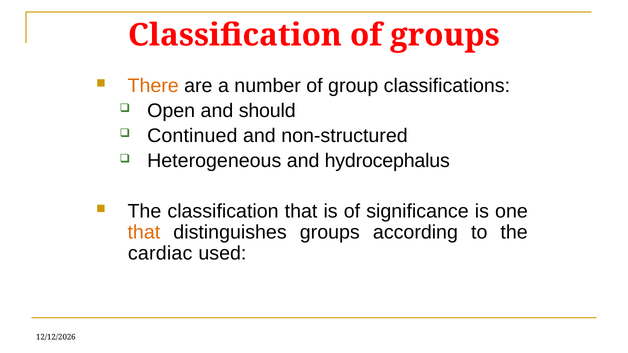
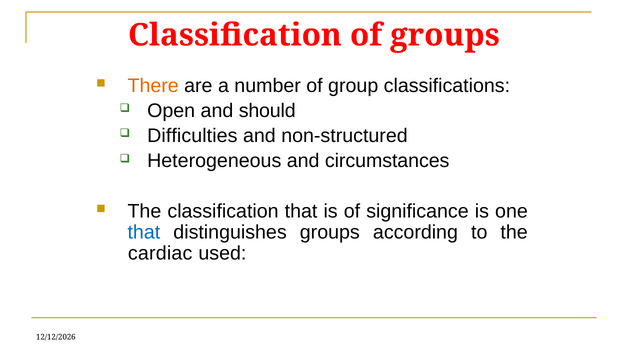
Continued: Continued -> Difficulties (192, 136)
hydrocephalus: hydrocephalus -> circumstances (387, 161)
that colour: orange -> blue (144, 232)
